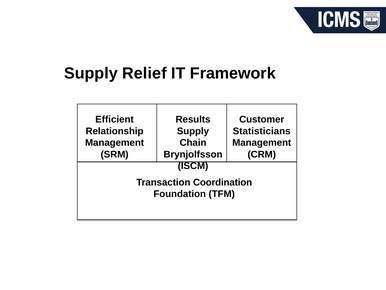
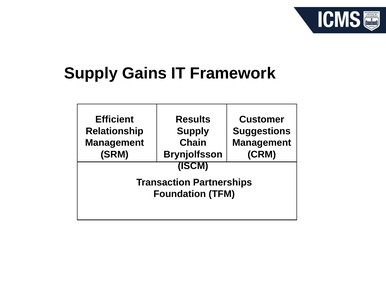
Relief: Relief -> Gains (144, 73)
Statisticians: Statisticians -> Suggestions (262, 131)
Coordination: Coordination -> Partnerships (223, 182)
